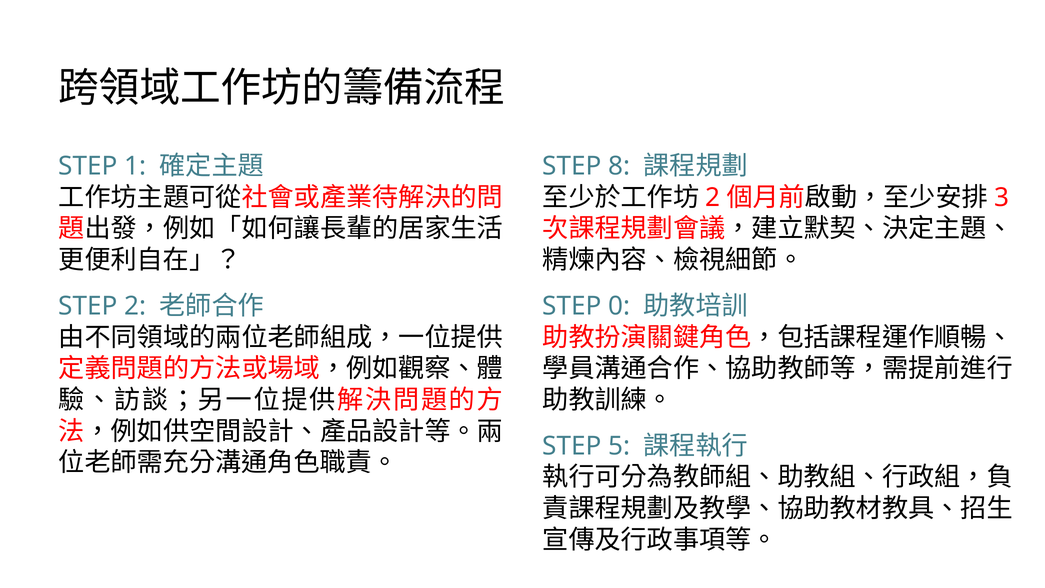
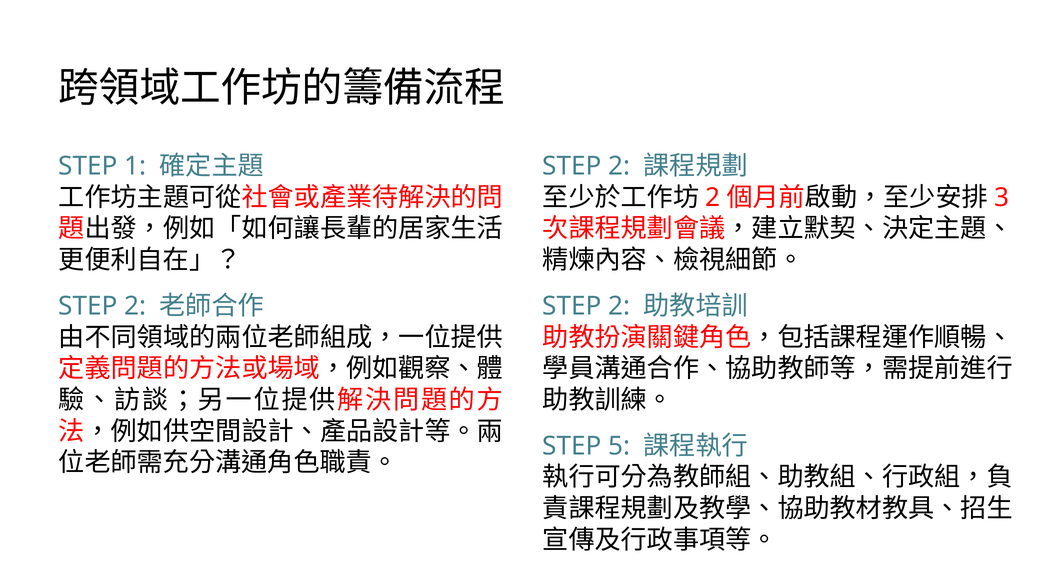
8: 8 -> 2 (619, 166)
0: 0 -> 2 (619, 306)
